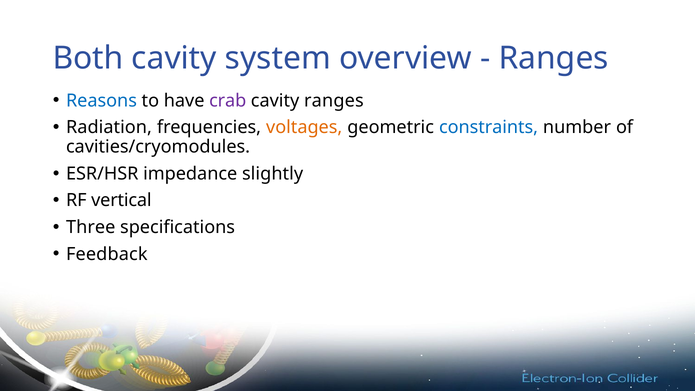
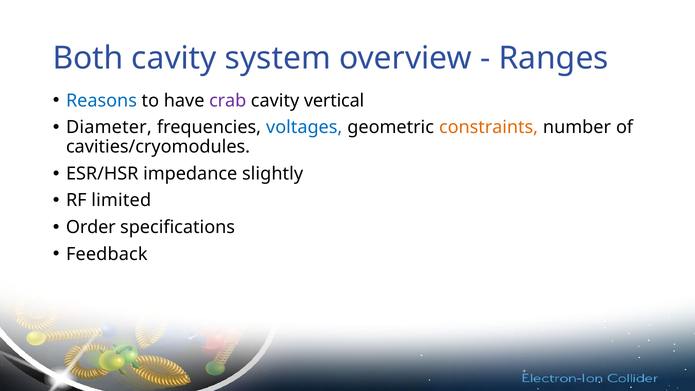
cavity ranges: ranges -> vertical (334, 101)
Radiation: Radiation -> Diameter (109, 127)
voltages colour: orange -> blue (304, 127)
constraints colour: blue -> orange (489, 127)
vertical: vertical -> limited (121, 200)
Three: Three -> Order (91, 227)
